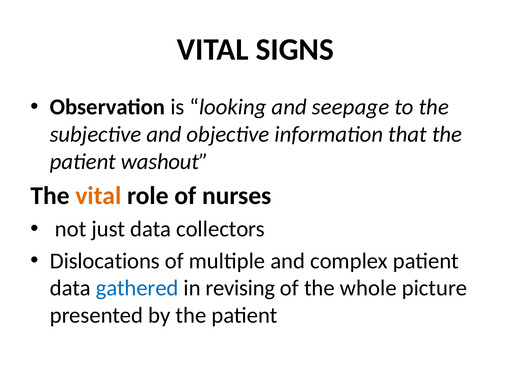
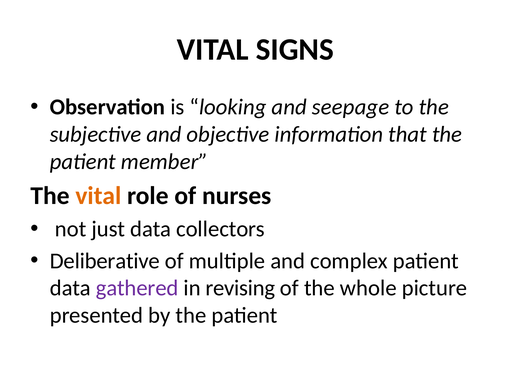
washout: washout -> member (164, 162)
Dislocations: Dislocations -> Deliberative (105, 261)
gathered colour: blue -> purple (137, 288)
